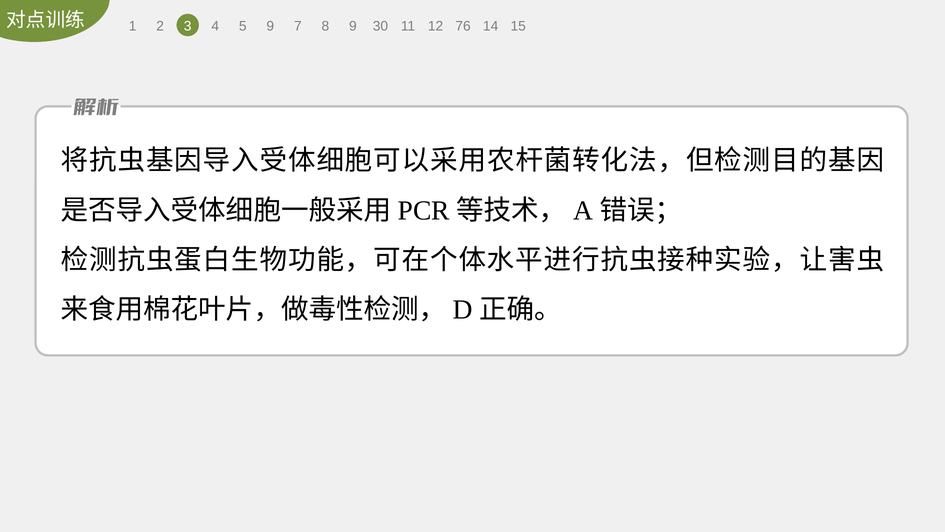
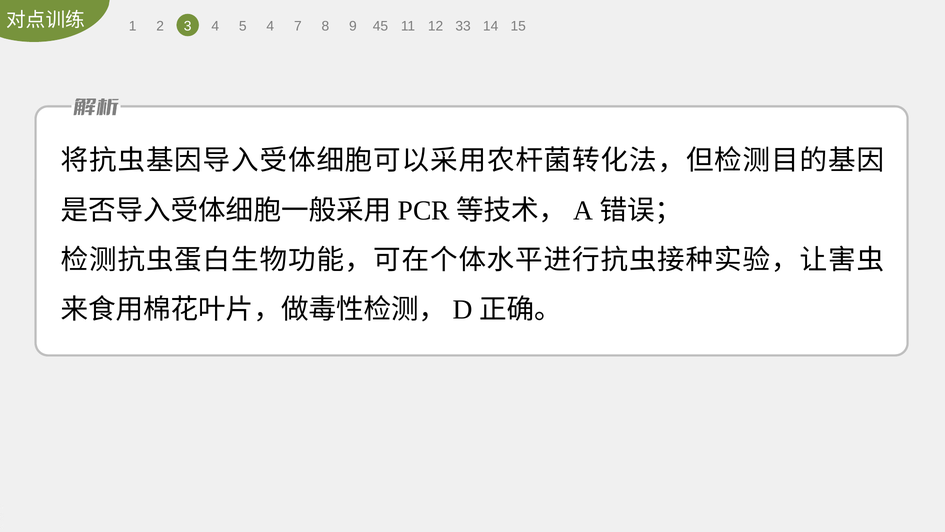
5 9: 9 -> 4 (270, 26)
30: 30 -> 45 (380, 26)
76: 76 -> 33 (463, 26)
